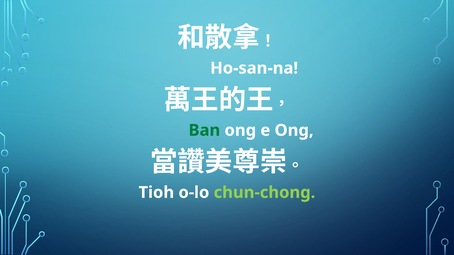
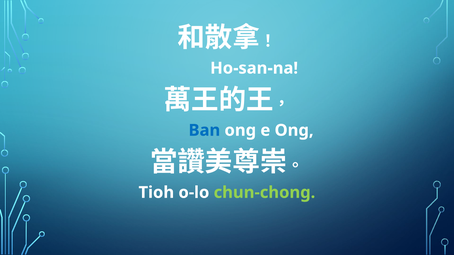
Ban colour: green -> blue (204, 130)
